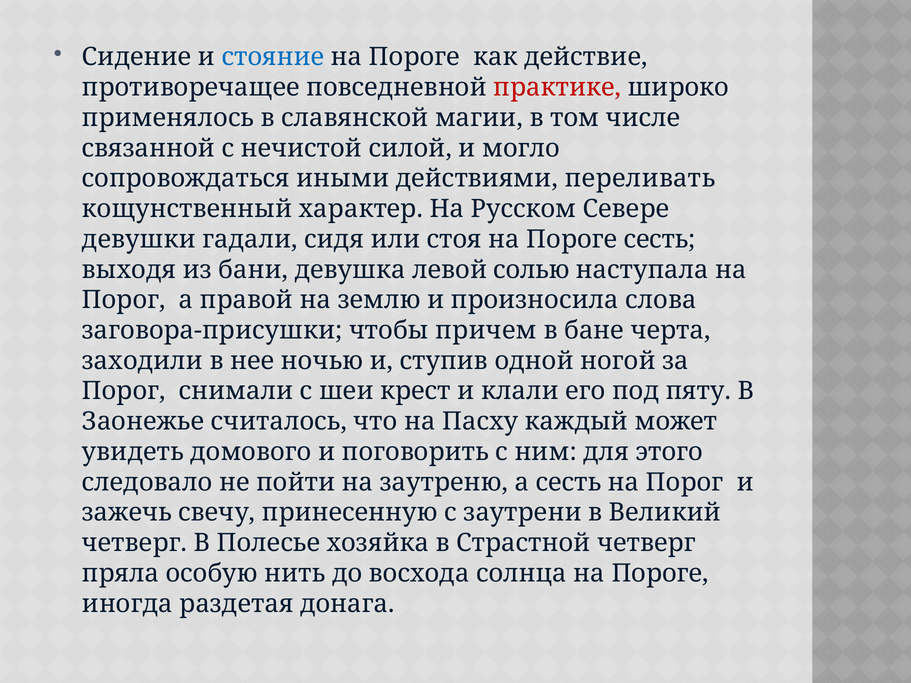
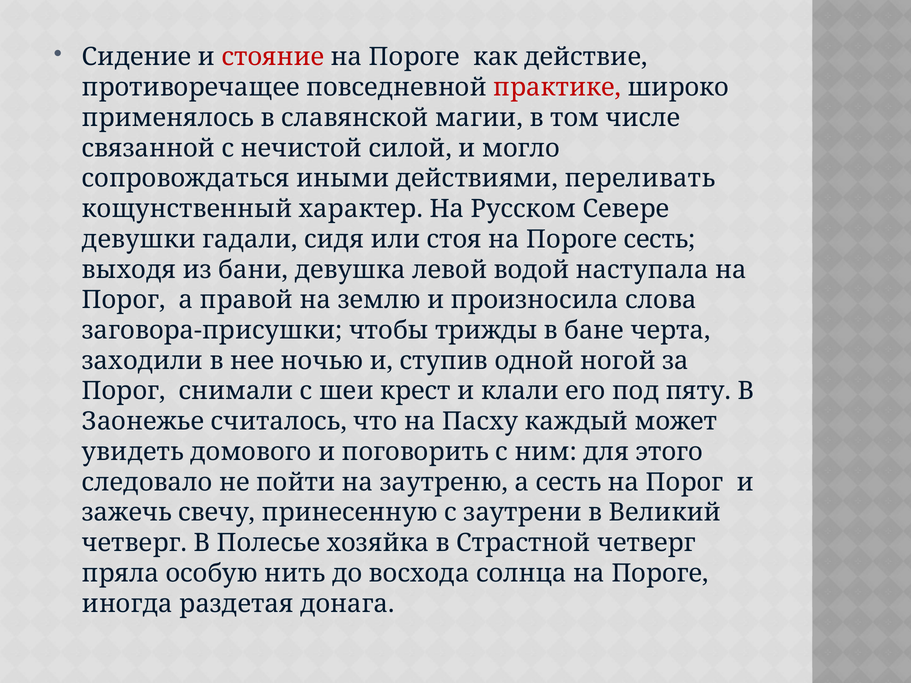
стояние colour: blue -> red (273, 57)
солью: солью -> водой (531, 270)
причем: причем -> трижды (486, 331)
